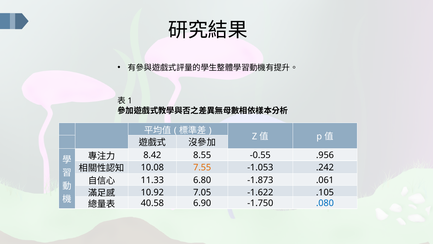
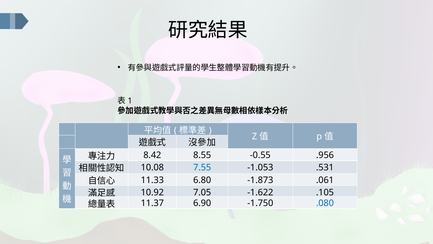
7.55 colour: orange -> blue (202, 167)
.242: .242 -> .531 (325, 167)
40.58: 40.58 -> 11.37 (152, 203)
